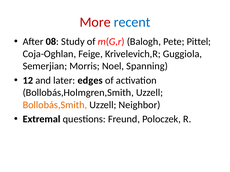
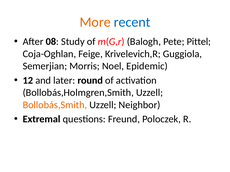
More colour: red -> orange (95, 22)
Spanning: Spanning -> Epidemic (147, 66)
edges: edges -> round (90, 81)
